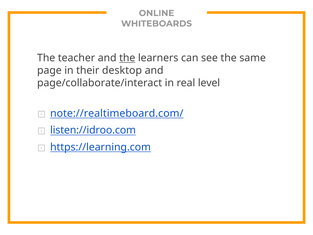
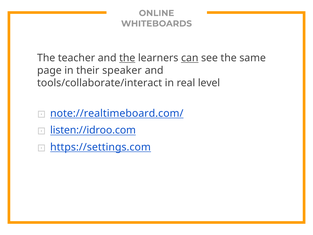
can underline: none -> present (190, 58)
desktop: desktop -> speaker (122, 70)
page/collaborate/interact: page/collaborate/interact -> tools/collaborate/interact (100, 83)
https://learning.com: https://learning.com -> https://settings.com (100, 147)
